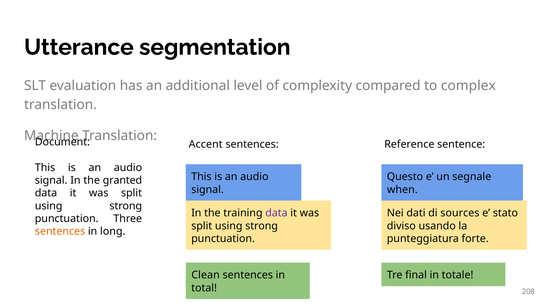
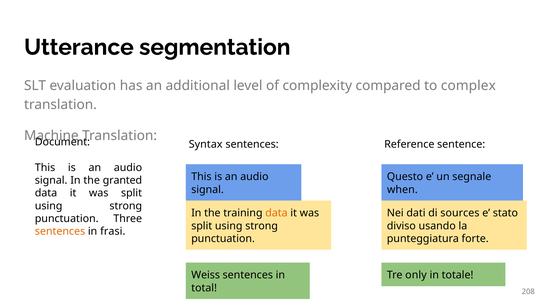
Accent: Accent -> Syntax (206, 145)
data colour: purple -> orange (276, 213)
long: long -> frasi (113, 231)
Clean: Clean -> Weiss (206, 275)
final: final -> only (416, 275)
